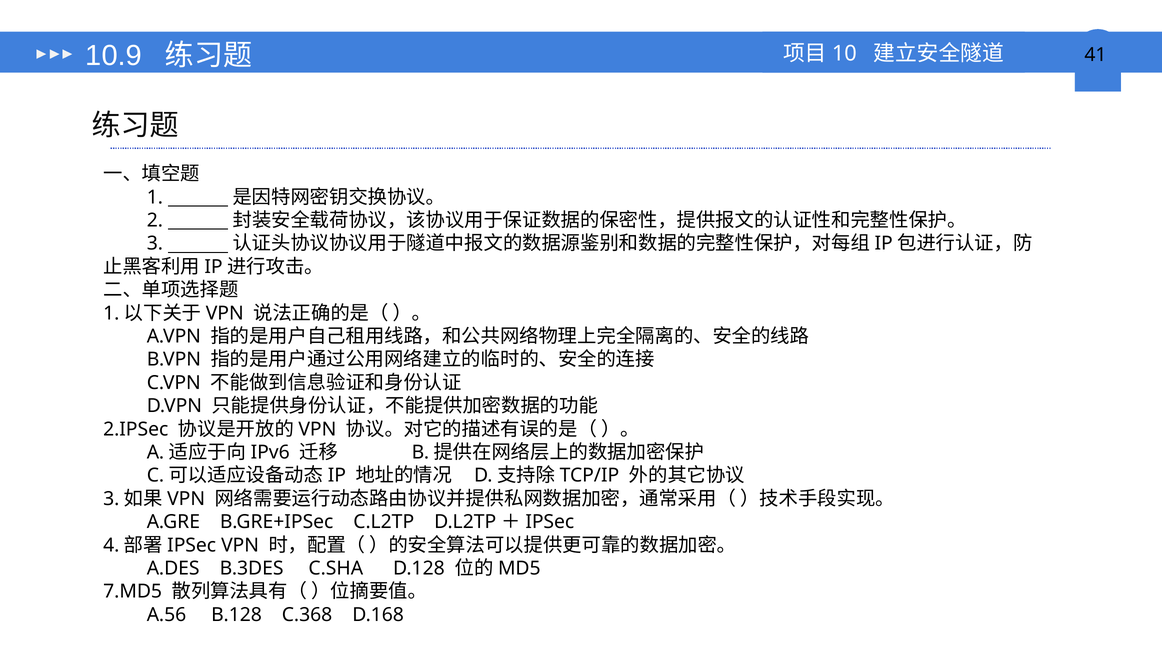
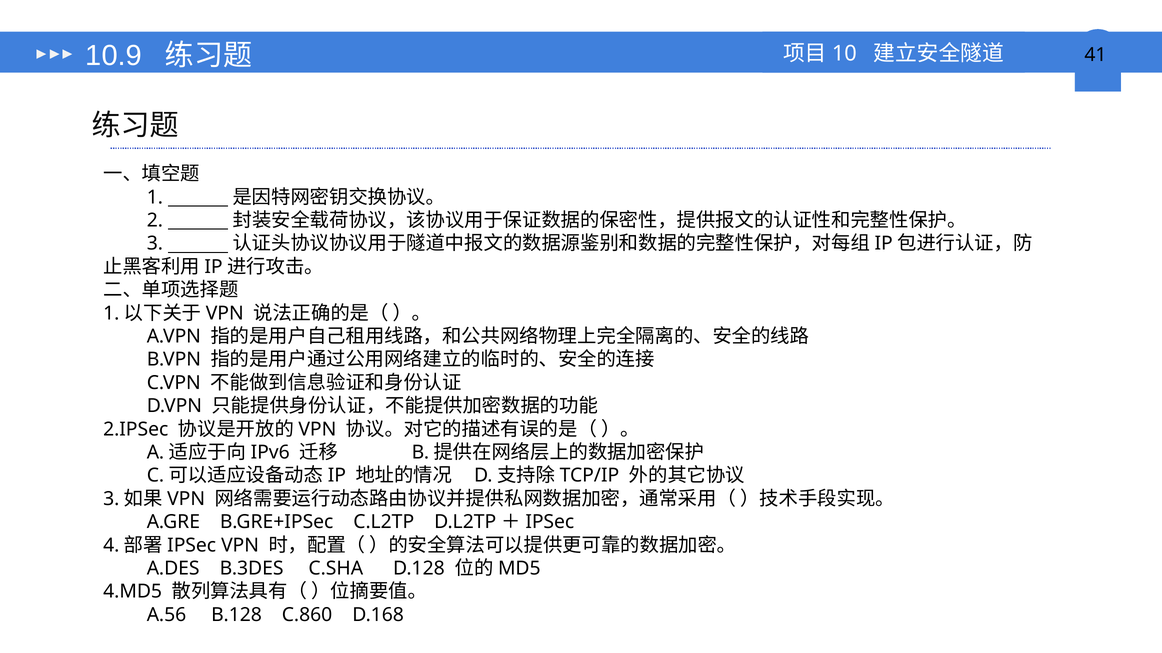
7.MD5: 7.MD5 -> 4.MD5 (133, 592)
C.368: C.368 -> C.860 (307, 615)
